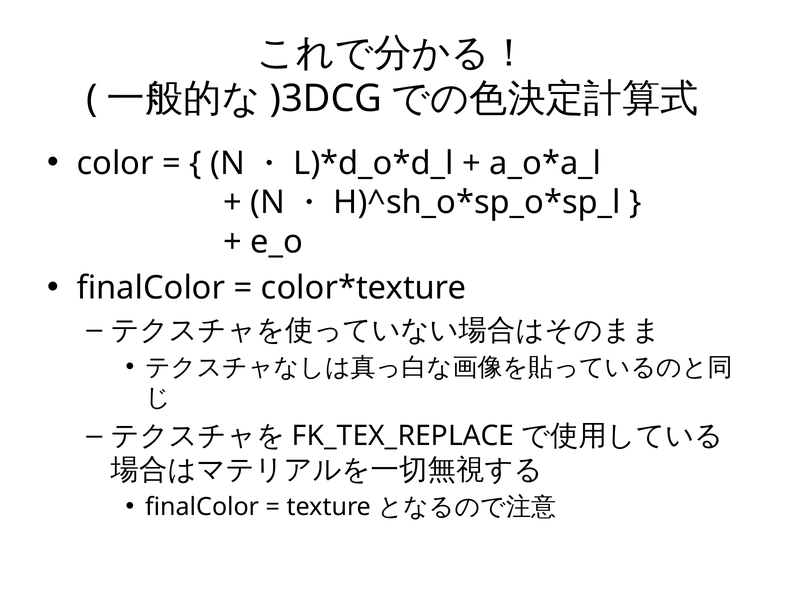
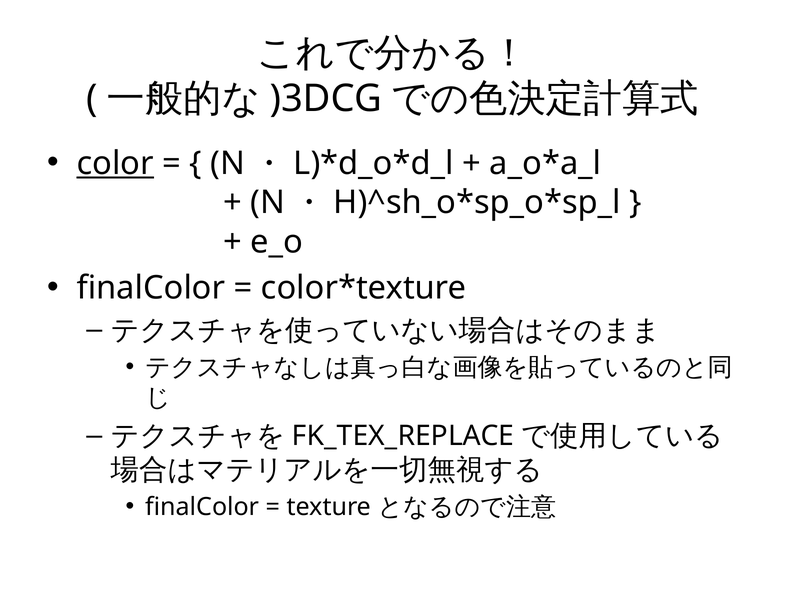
color underline: none -> present (115, 163)
